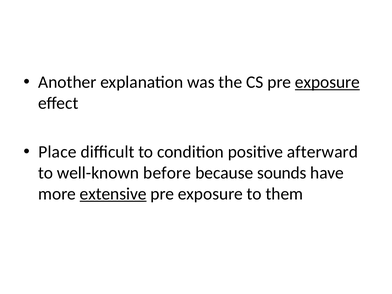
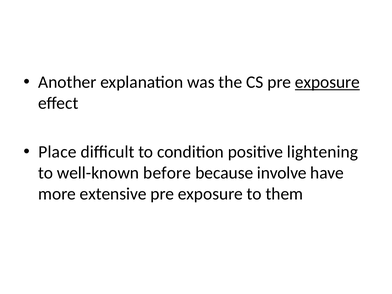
afterward: afterward -> lightening (323, 152)
sounds: sounds -> involve (282, 173)
extensive underline: present -> none (113, 194)
